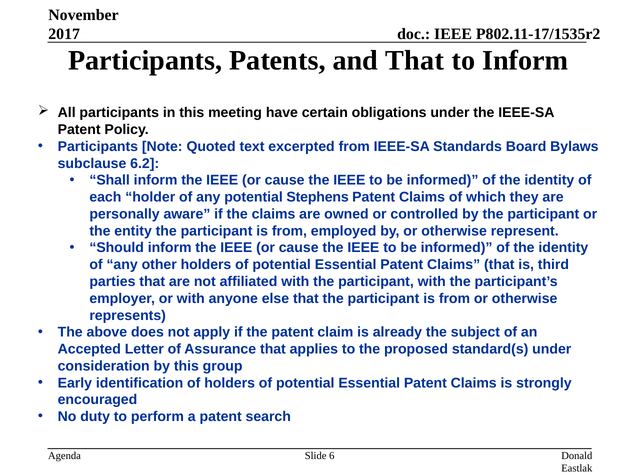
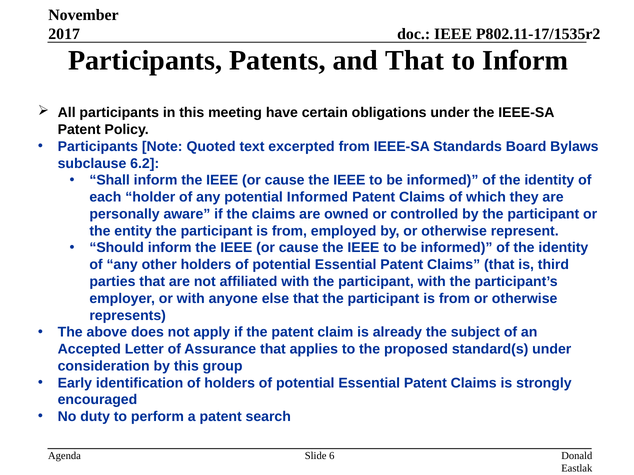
potential Stephens: Stephens -> Informed (317, 197)
